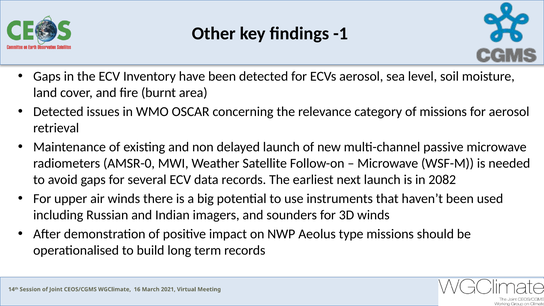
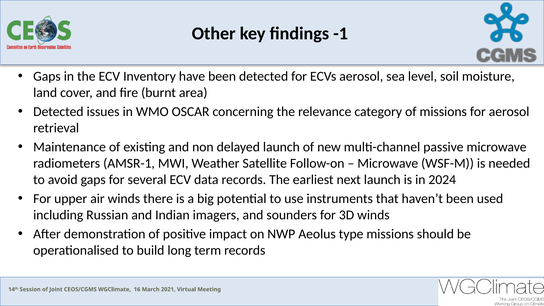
AMSR-0: AMSR-0 -> AMSR-1 (129, 163)
2082: 2082 -> 2024 (442, 180)
